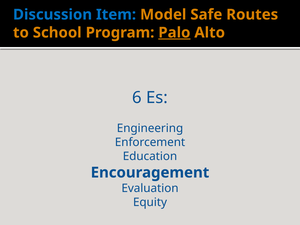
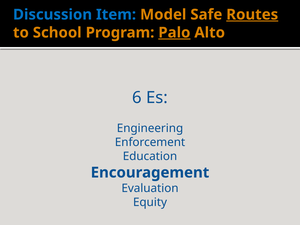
Routes underline: none -> present (252, 15)
